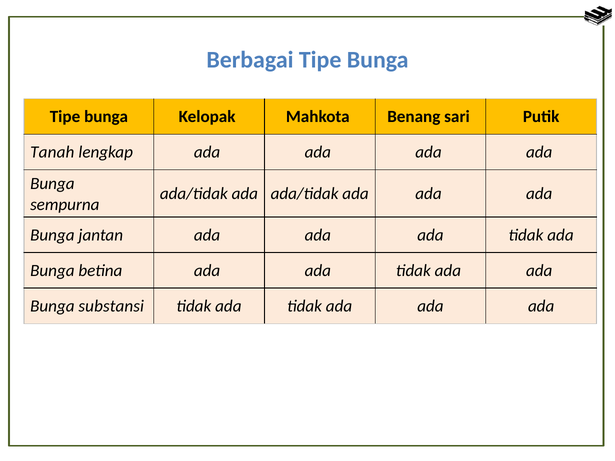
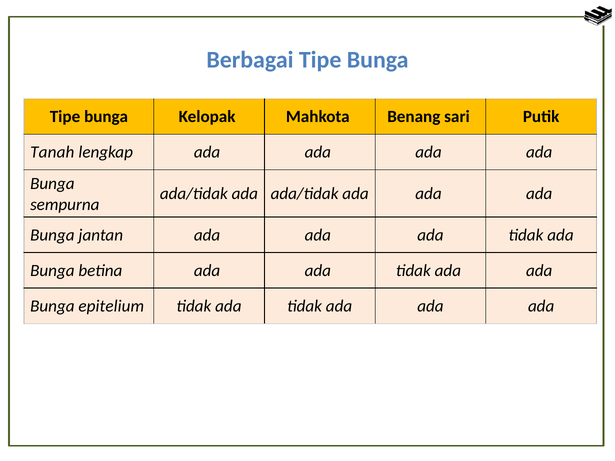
substansi: substansi -> epitelium (111, 306)
